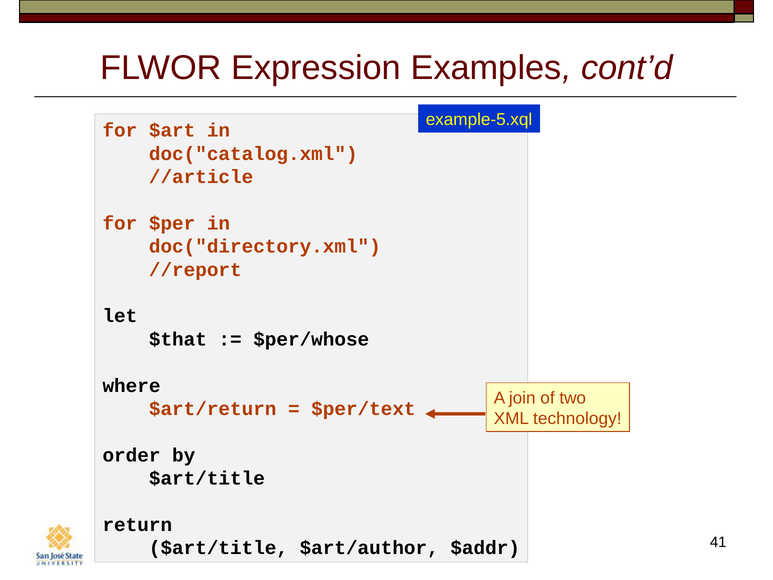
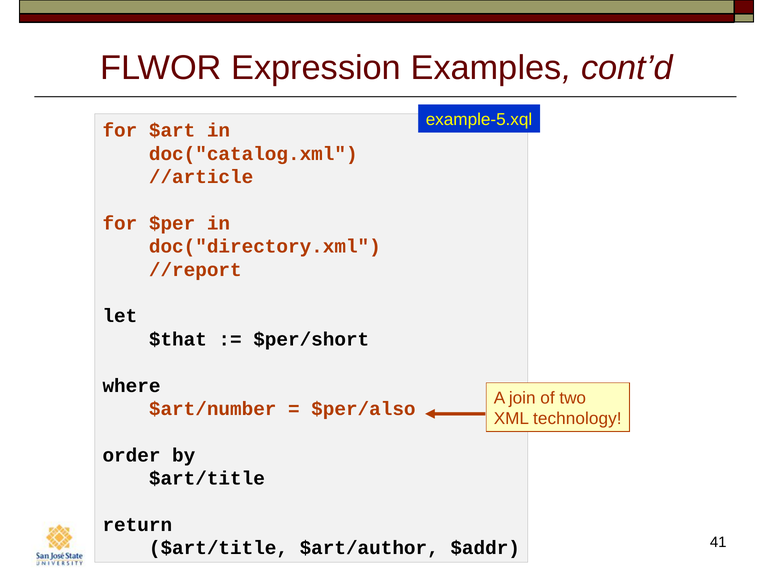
$per/whose: $per/whose -> $per/short (311, 339)
$art/return: $art/return -> $art/number (213, 409)
$per/text: $per/text -> $per/also (363, 409)
